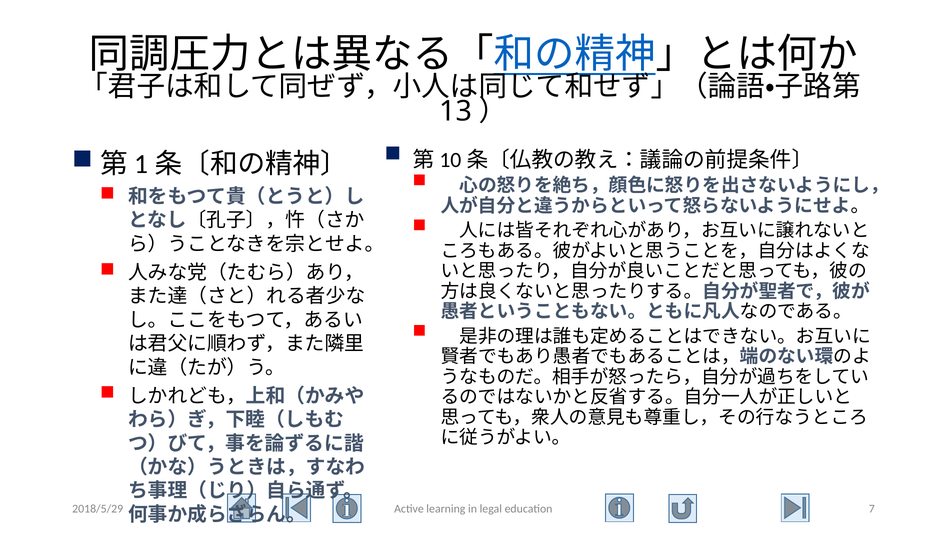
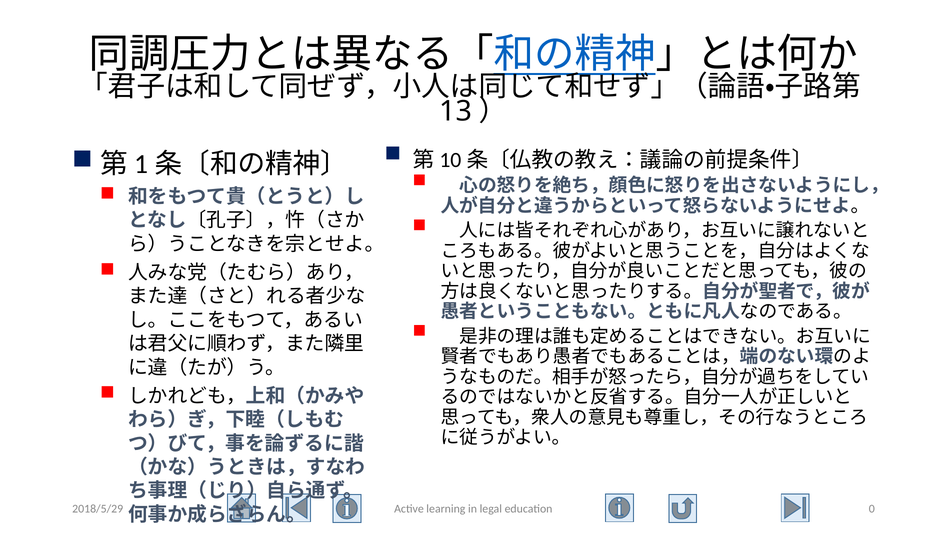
7: 7 -> 0 (872, 509)
